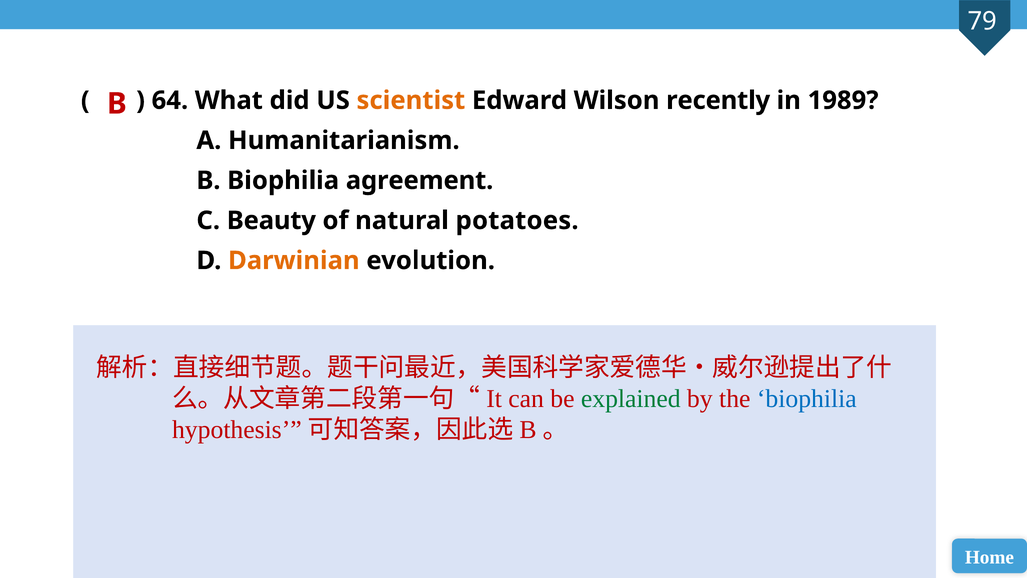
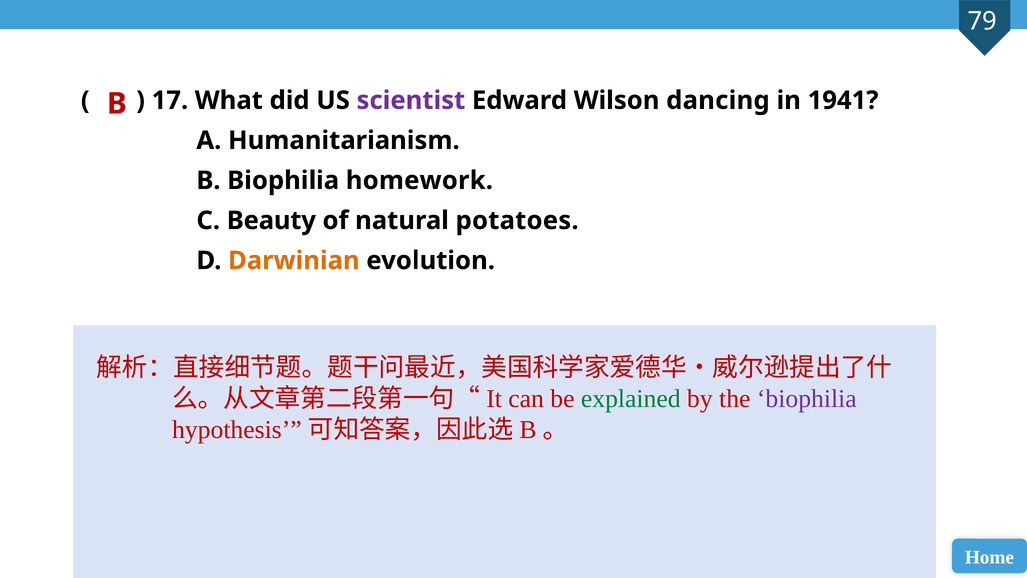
64: 64 -> 17 (170, 100)
scientist colour: orange -> purple (411, 100)
recently: recently -> dancing (718, 100)
1989: 1989 -> 1941 (843, 100)
agreement: agreement -> homework (419, 180)
biophilia colour: blue -> purple (807, 399)
